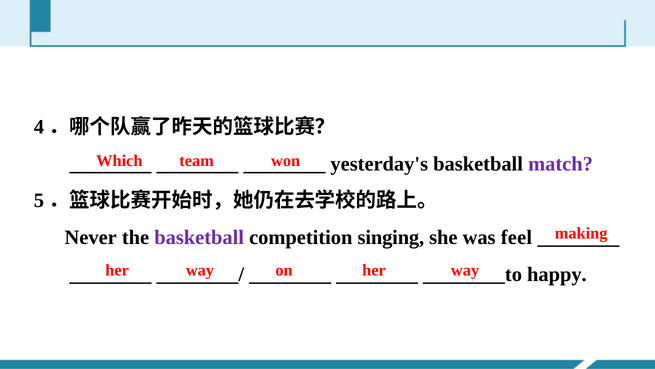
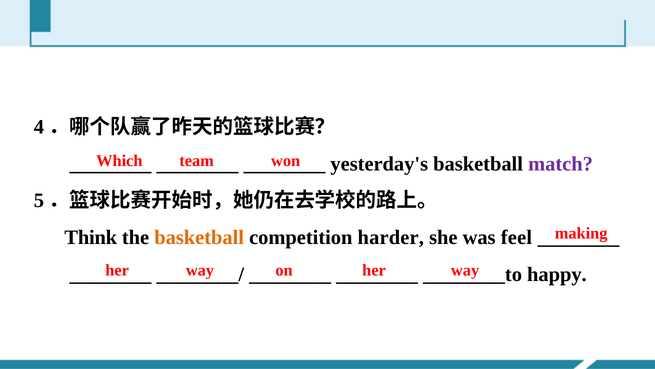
Never: Never -> Think (91, 237)
basketball colour: purple -> orange (199, 237)
singing: singing -> harder (391, 237)
